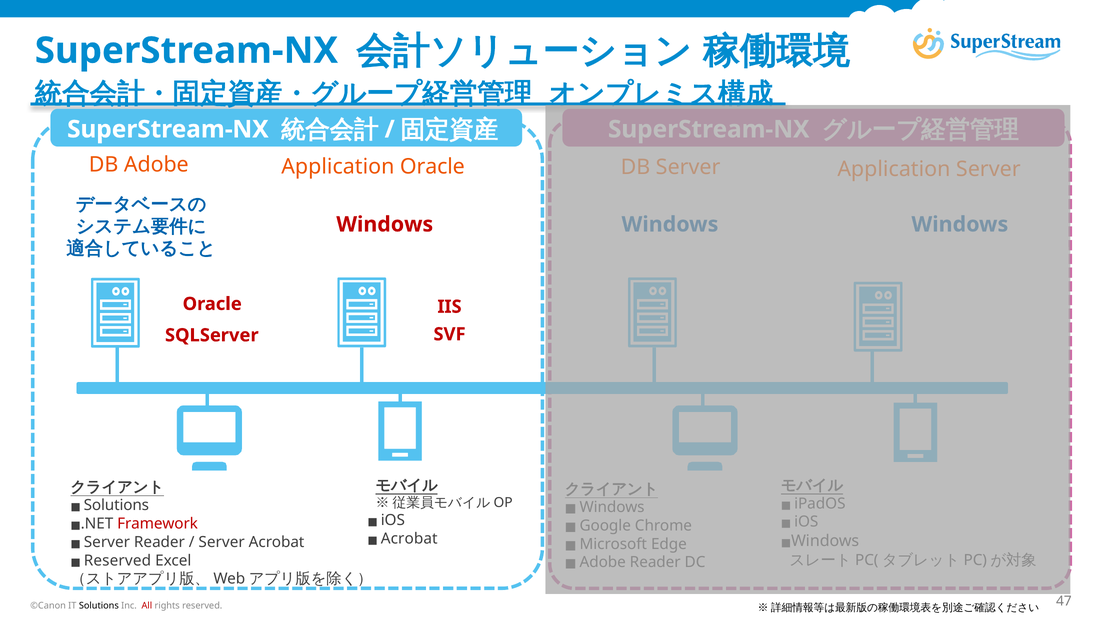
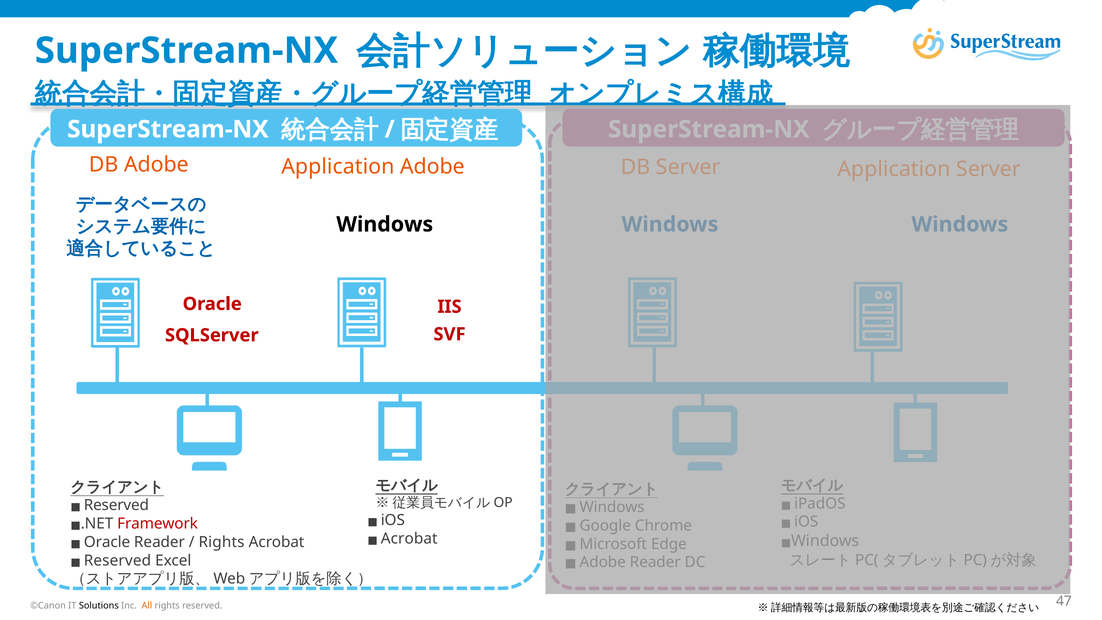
Application Oracle: Oracle -> Adobe (432, 167)
Windows colour: red -> black (385, 224)
Solutions: Solutions -> Reserved (116, 505)
Server: Server -> Oracle (107, 542)
Server: Server -> Rights (222, 542)
All colour: red -> orange (147, 606)
